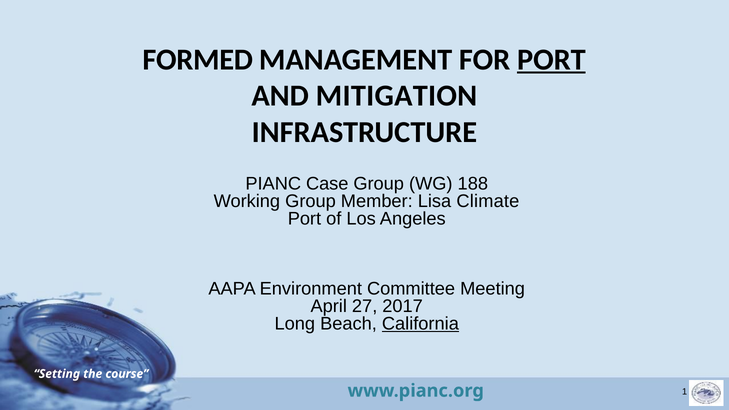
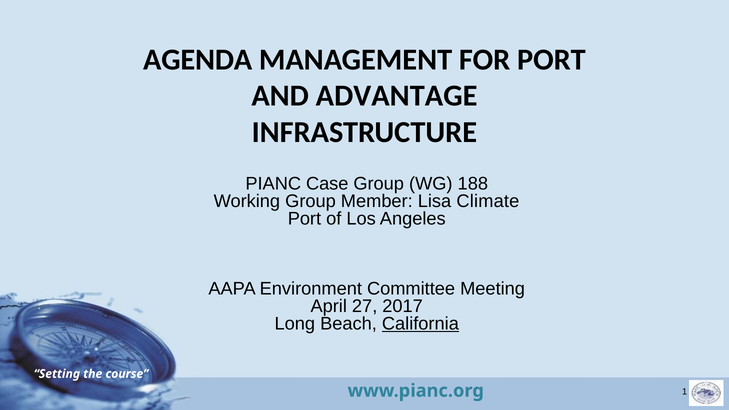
FORMED: FORMED -> AGENDA (198, 60)
PORT underline: present -> none (551, 60)
MITIGATION: MITIGATION -> ADVANTAGE (397, 96)
